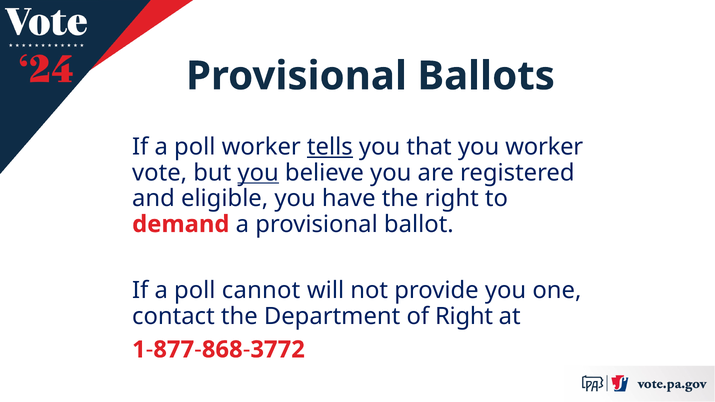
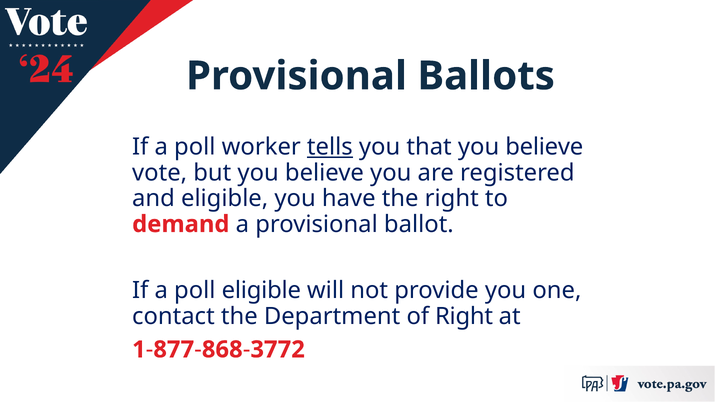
that you worker: worker -> believe (544, 147)
you underline: present -> none (258, 173)
poll cannot: cannot -> eligible (261, 291)
